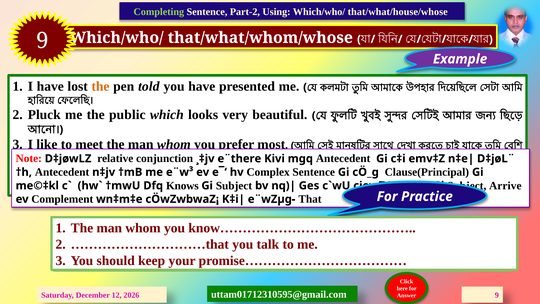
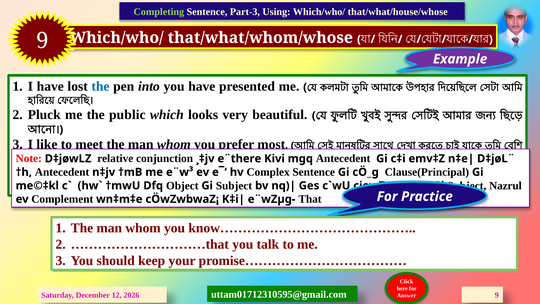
Part-2: Part-2 -> Part-3 (245, 12)
the colour: orange -> blue (100, 86)
told: told -> into (149, 86)
Knows: Knows -> Object (182, 185)
Arrive: Arrive -> Nazrul (505, 185)
